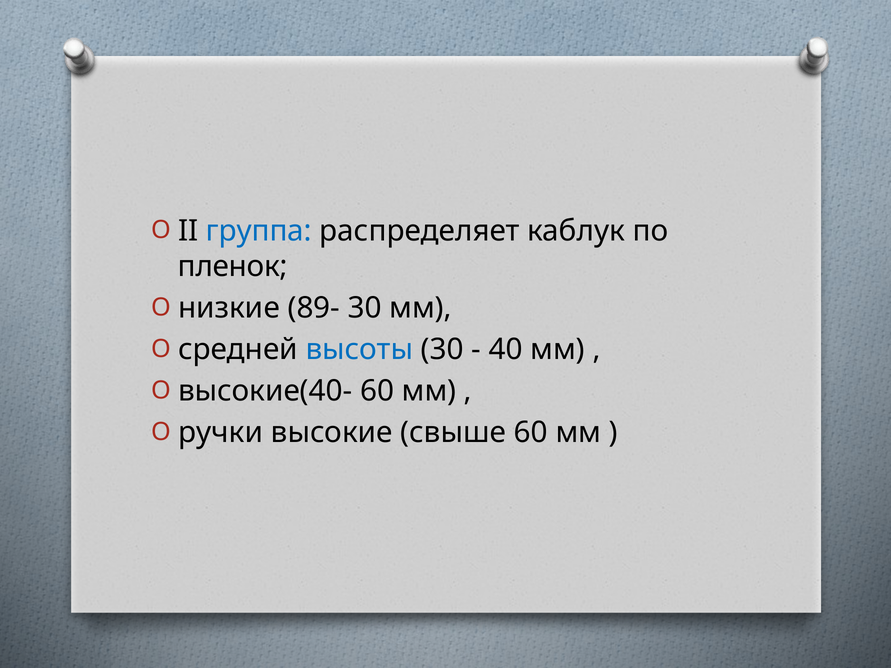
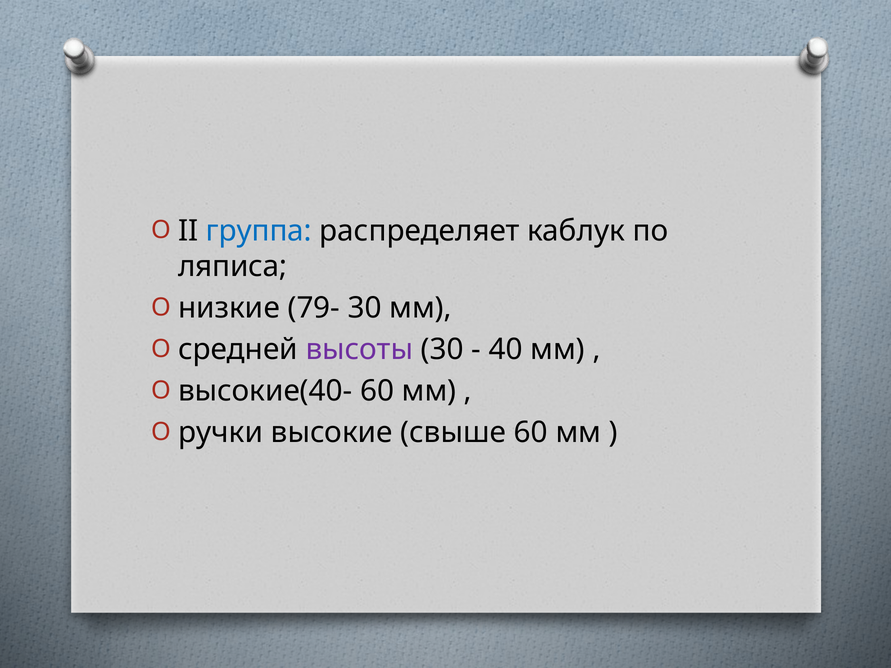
пленок: пленок -> ляписа (233, 267)
89-: 89- -> 79- (314, 308)
высоты colour: blue -> purple (359, 350)
